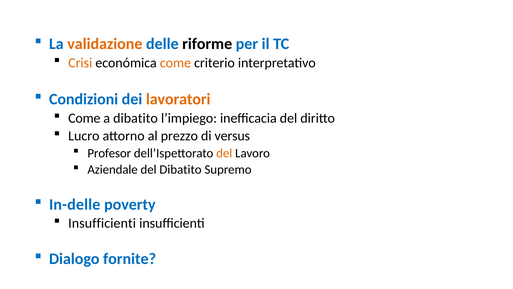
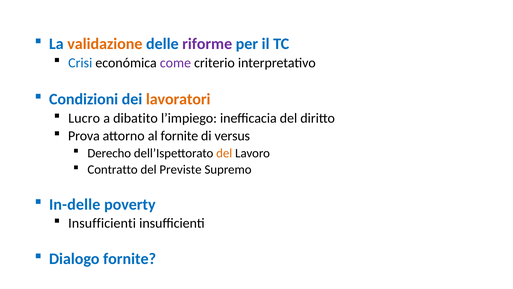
riforme colour: black -> purple (207, 44)
Crisi colour: orange -> blue (80, 63)
come colour: orange -> purple (175, 63)
Come: Come -> Lucro (84, 118)
Lucro: Lucro -> Prova (84, 136)
al prezzo: prezzo -> fornite (179, 136)
Profesor: Profesor -> Derecho (109, 153)
Aziendale: Aziendale -> Contratto (113, 169)
del Dibatito: Dibatito -> Previste (181, 169)
